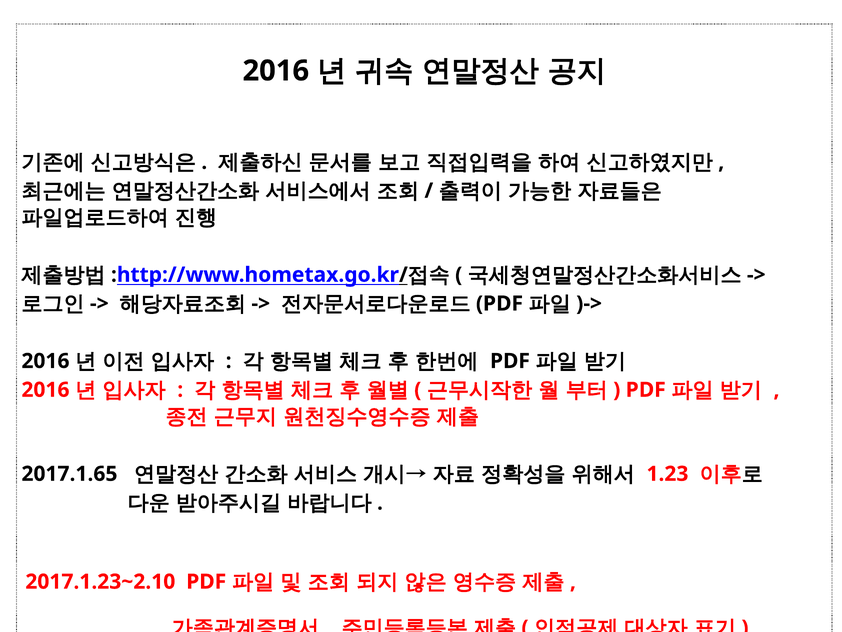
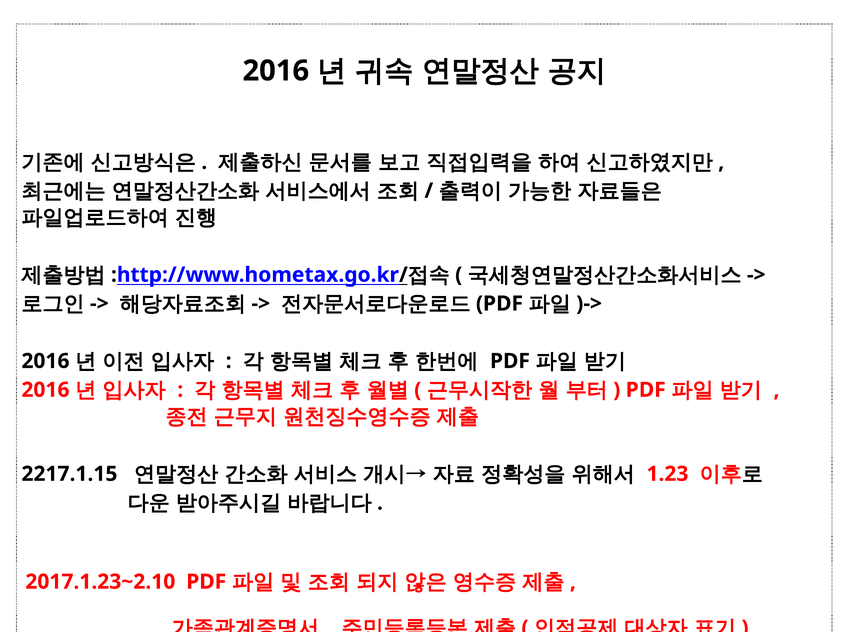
2017.1.65: 2017.1.65 -> 2217.1.15 (69, 474)
